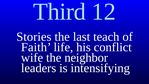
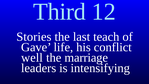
Faith: Faith -> Gave (36, 47)
wife: wife -> well (32, 58)
neighbor: neighbor -> marriage (86, 58)
